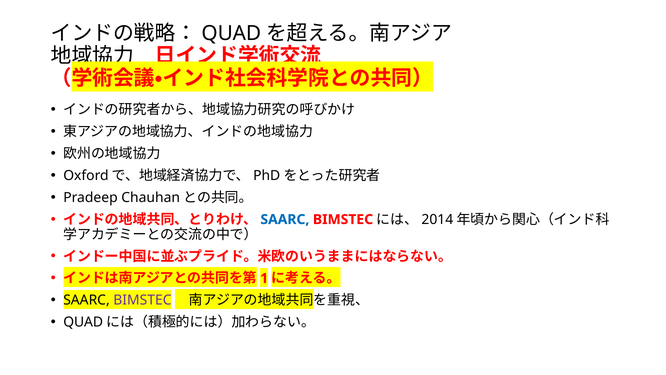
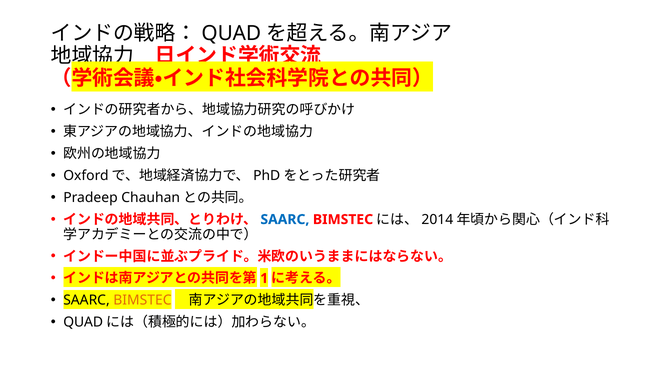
BIMSTEC colour: purple -> orange (142, 300)
